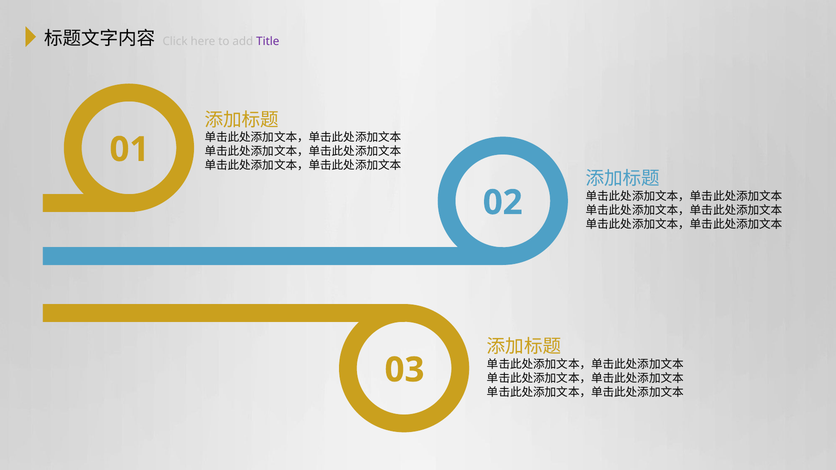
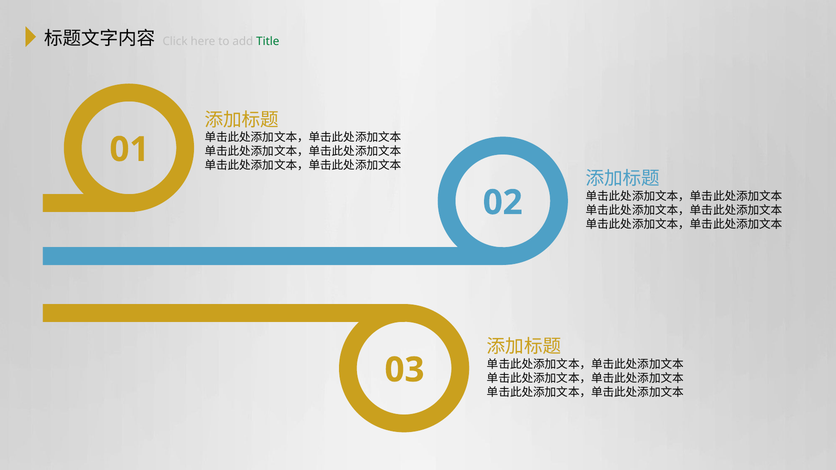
Title colour: purple -> green (268, 42)
